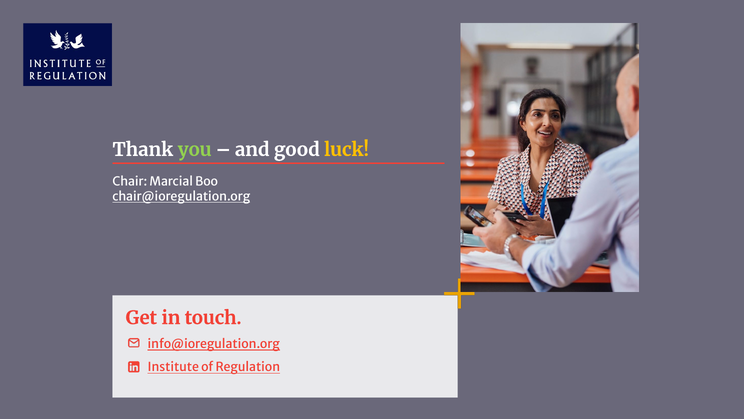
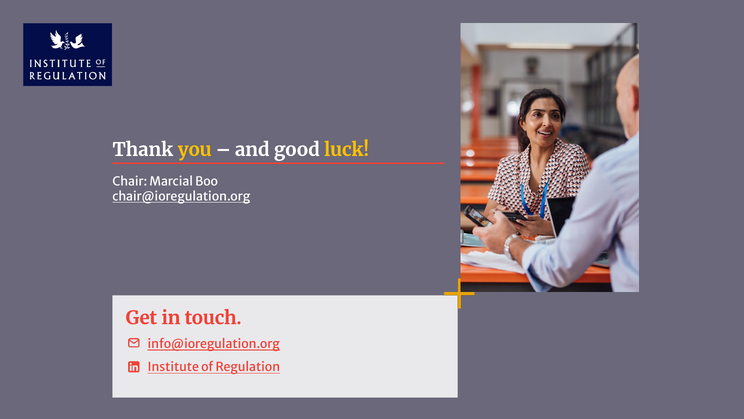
you colour: light green -> yellow (195, 150)
